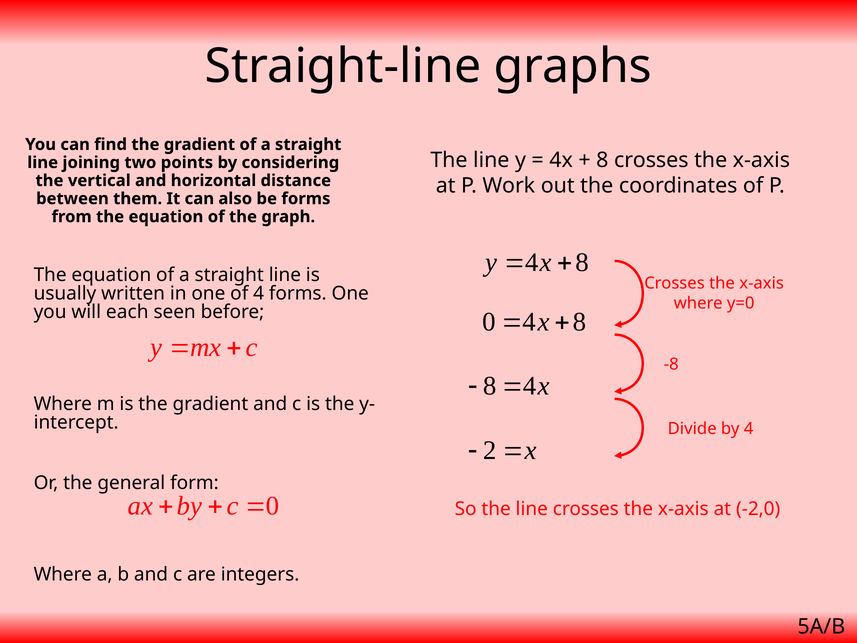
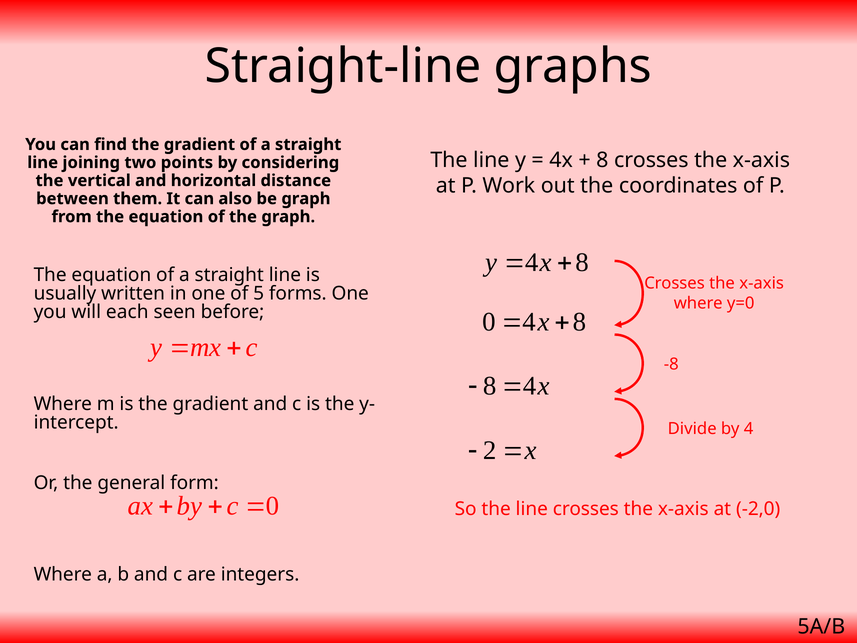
be forms: forms -> graph (306, 199)
of 4: 4 -> 5 (259, 293)
